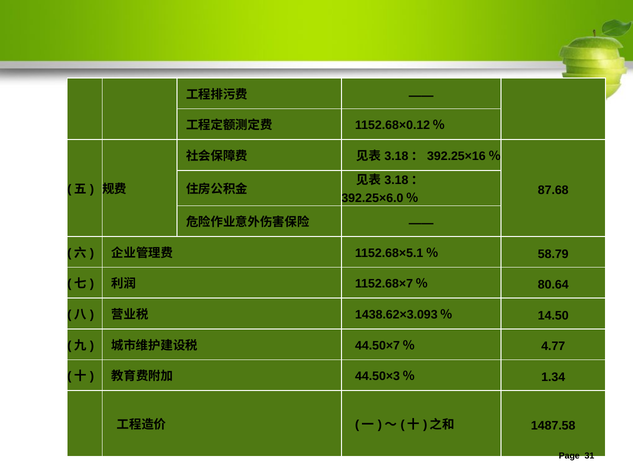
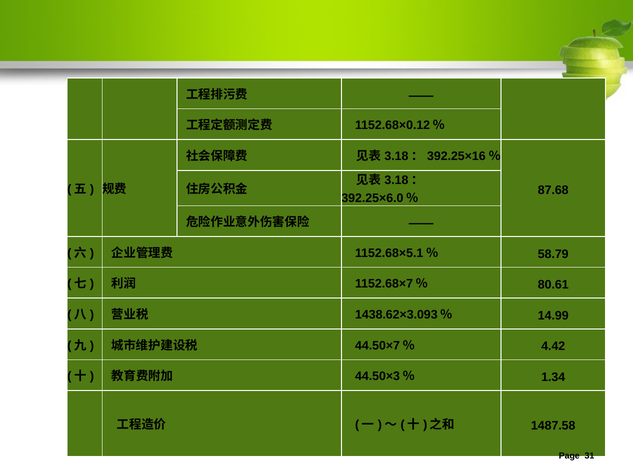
80.64: 80.64 -> 80.61 (553, 285)
14.50: 14.50 -> 14.99 (553, 315)
4.77: 4.77 -> 4.42 (553, 346)
